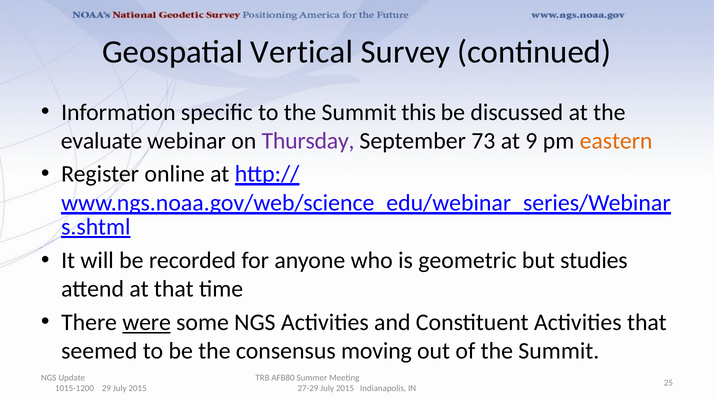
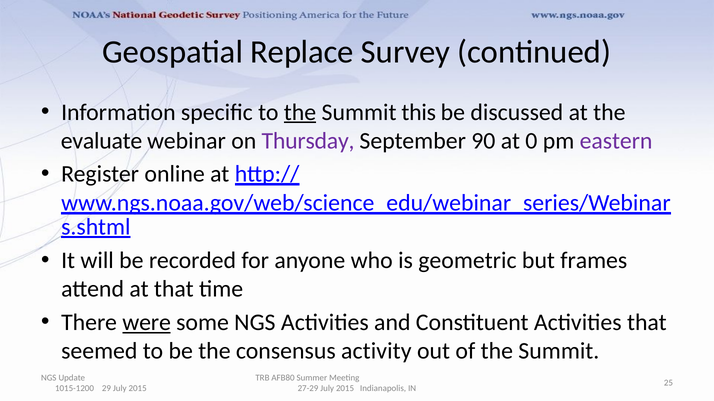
Vertical: Vertical -> Replace (302, 52)
the underline: none -> present (300, 112)
73: 73 -> 90 (483, 141)
9: 9 -> 0 (531, 141)
eastern colour: orange -> purple (616, 141)
studies: studies -> frames (594, 261)
moving: moving -> activity (376, 351)
